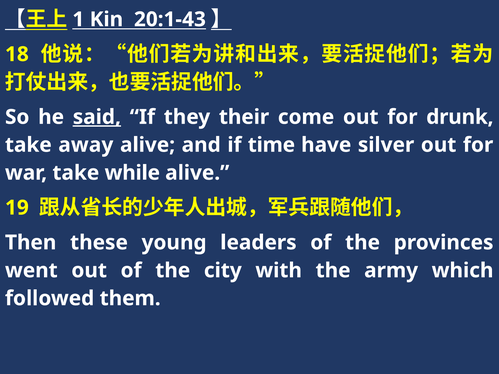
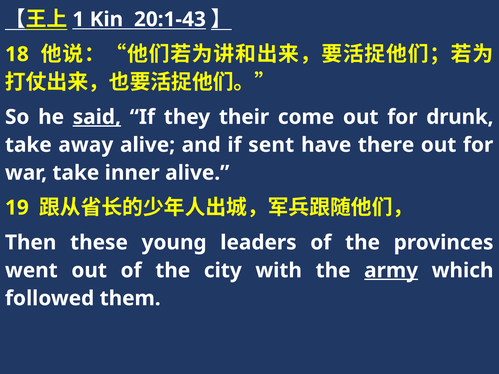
time: time -> sent (271, 145)
silver: silver -> there (386, 145)
while: while -> inner (132, 173)
army underline: none -> present (391, 271)
